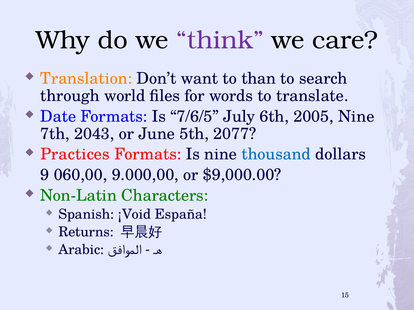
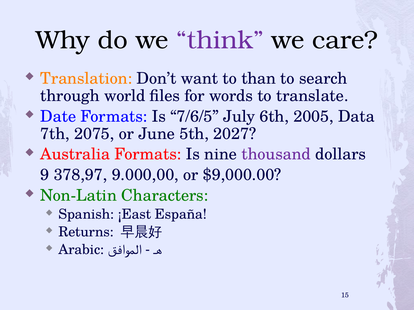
2005 Nine: Nine -> Data (356, 117)
2043: 2043 -> 2075 (94, 134)
2077: 2077 -> 2027 (235, 134)
Practices: Practices -> Australia (75, 155)
thousand colour: blue -> purple (276, 155)
060,00: 060,00 -> 378,97 (80, 175)
¡Void: ¡Void -> ¡East (135, 215)
